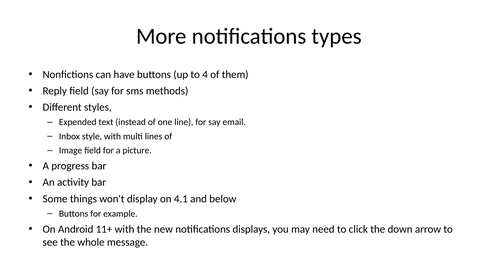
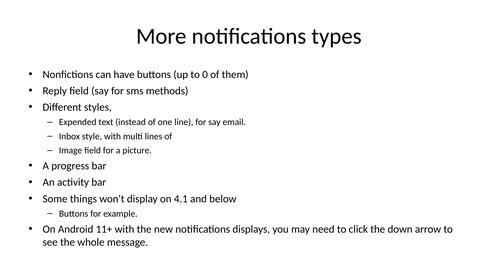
4: 4 -> 0 (205, 75)
